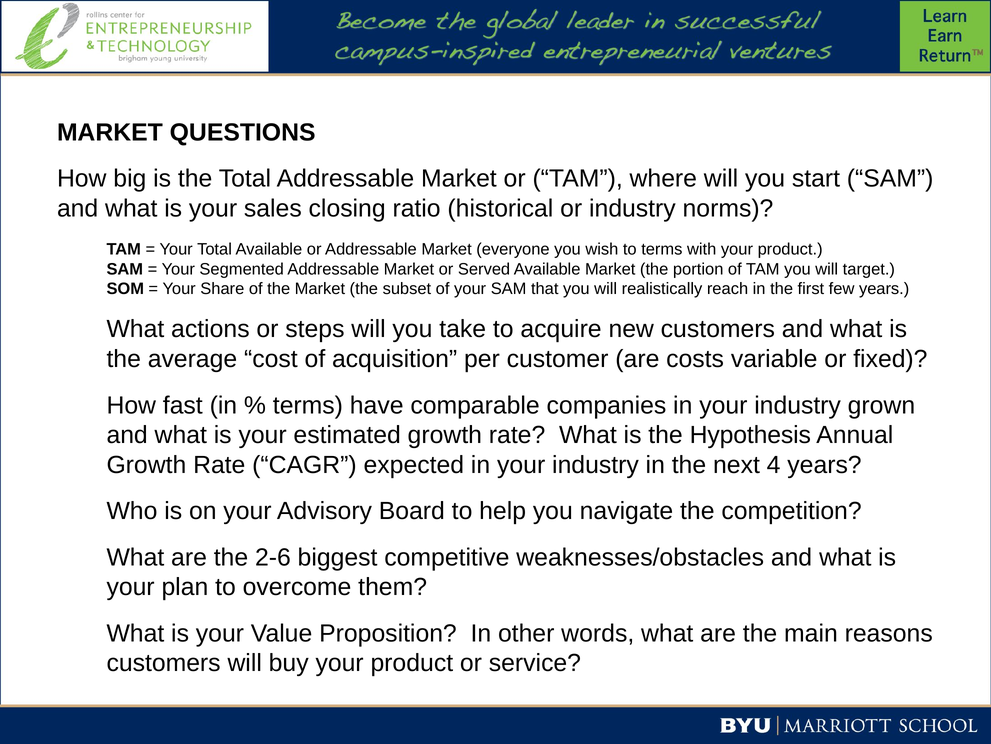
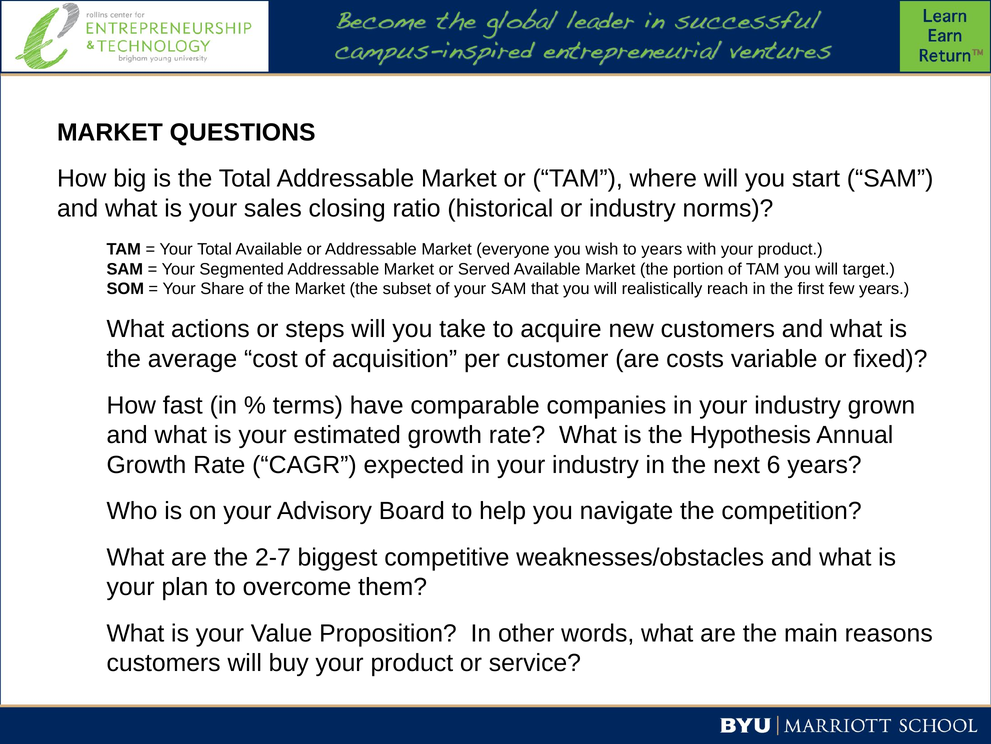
to terms: terms -> years (662, 249)
4: 4 -> 6 (774, 464)
2-6: 2-6 -> 2-7 (273, 557)
